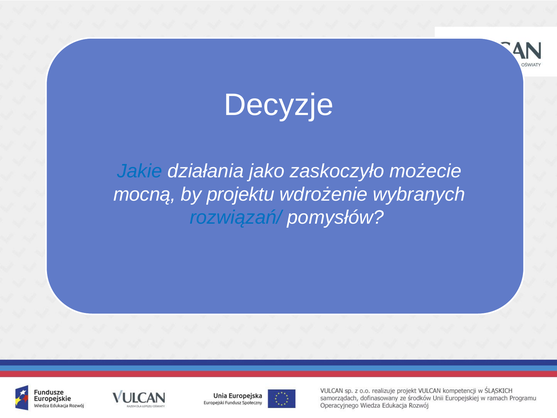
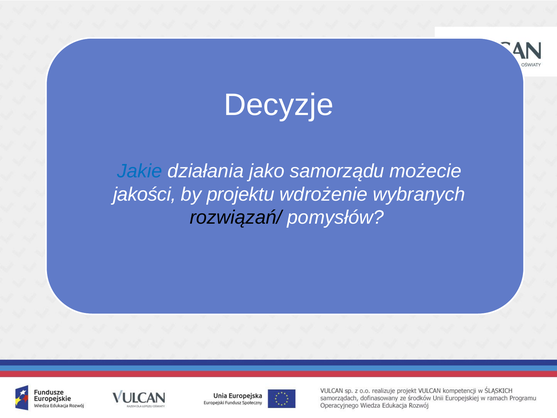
zaskoczyło: zaskoczyło -> samorządu (337, 171)
mocną: mocną -> jakości (145, 194)
rozwiązań/ colour: blue -> black (236, 217)
